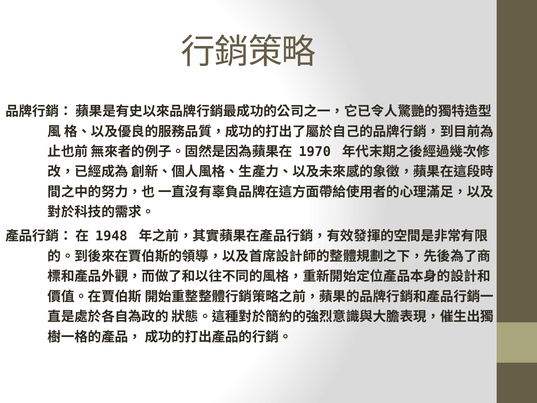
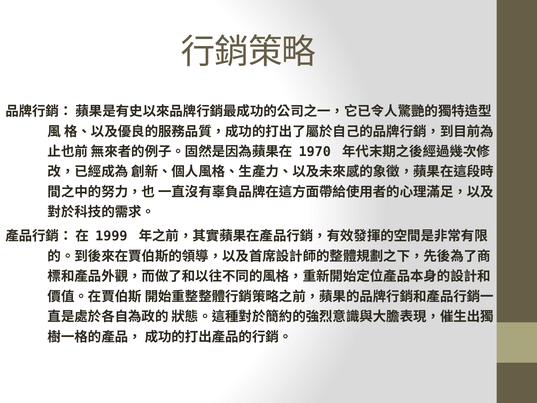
1948: 1948 -> 1999 (111, 236)
